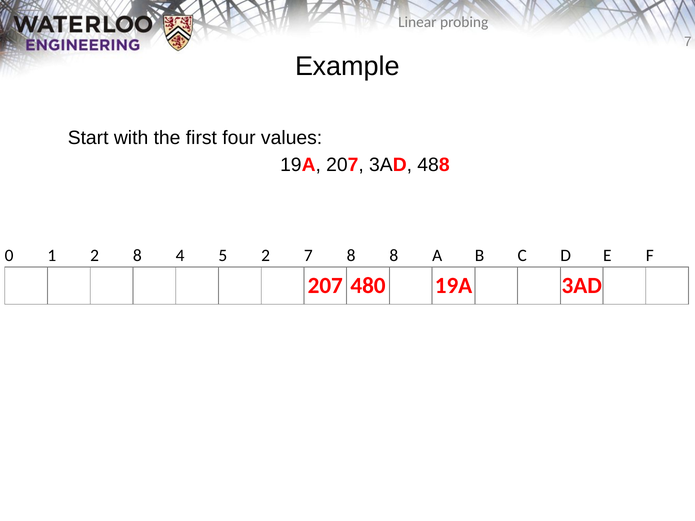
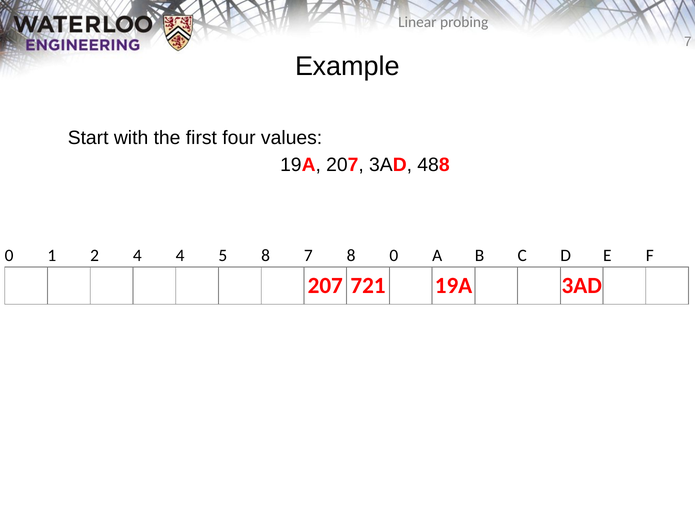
2 8: 8 -> 4 (137, 256)
5 2: 2 -> 8 (266, 256)
8 8: 8 -> 0 (394, 256)
480: 480 -> 721 (368, 286)
